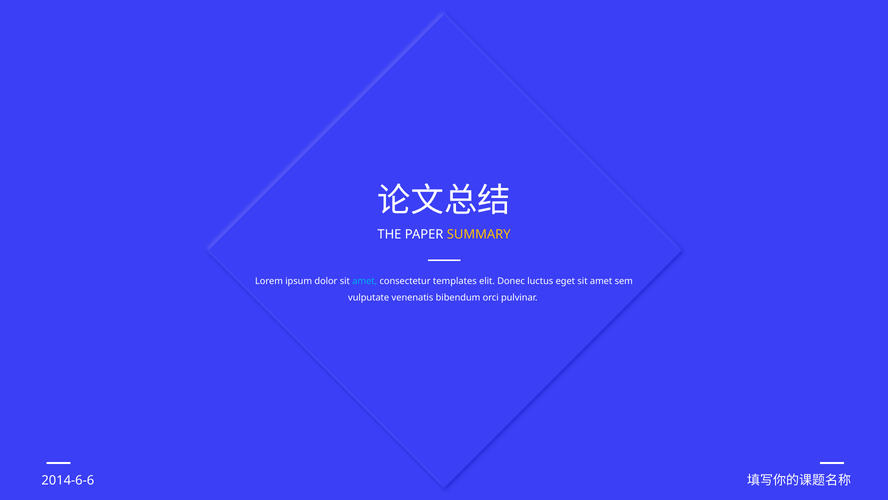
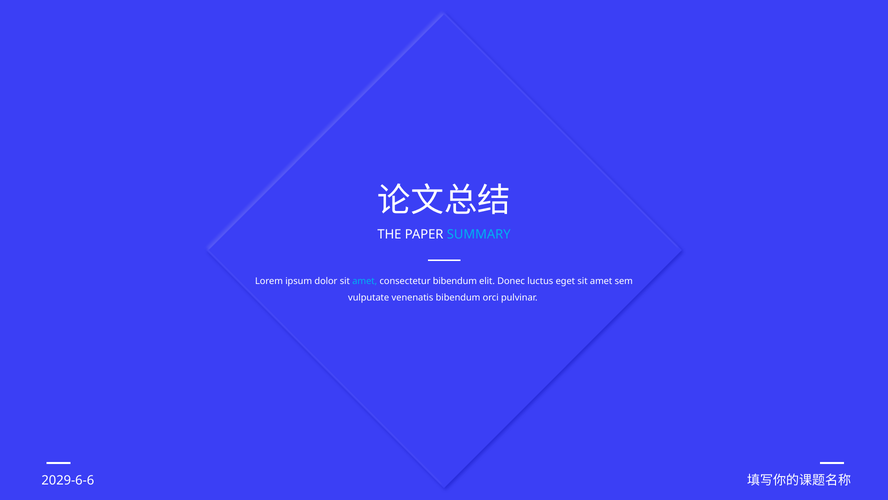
SUMMARY colour: yellow -> light blue (479, 234)
consectetur templates: templates -> bibendum (455, 281)
2014-6-6: 2014-6-6 -> 2029-6-6 (68, 480)
